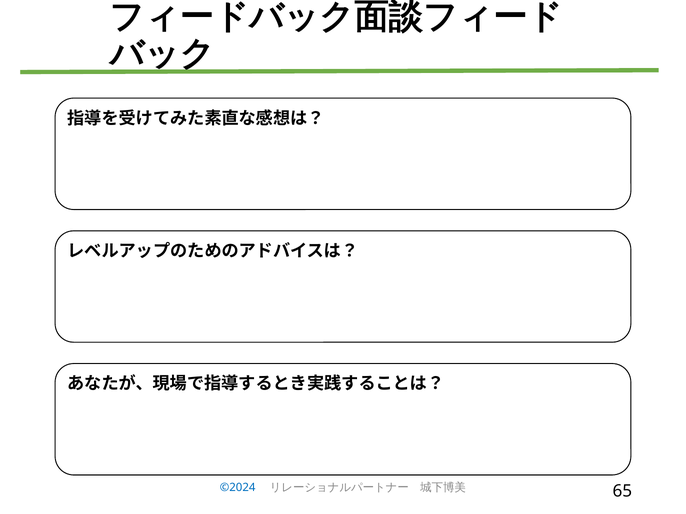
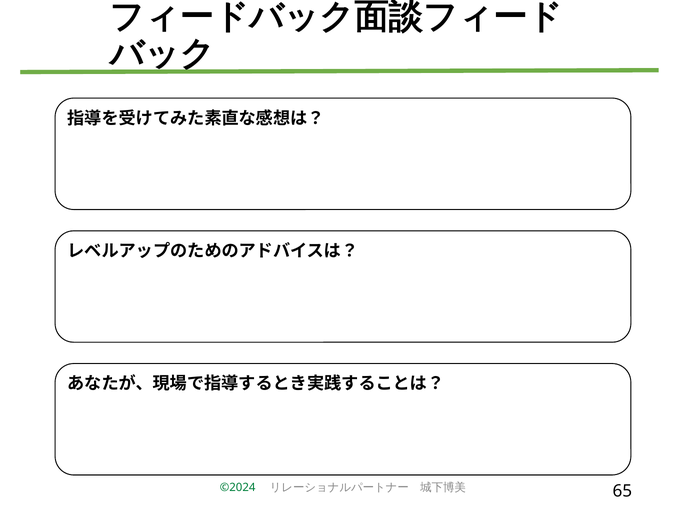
©2024 colour: blue -> green (238, 488)
